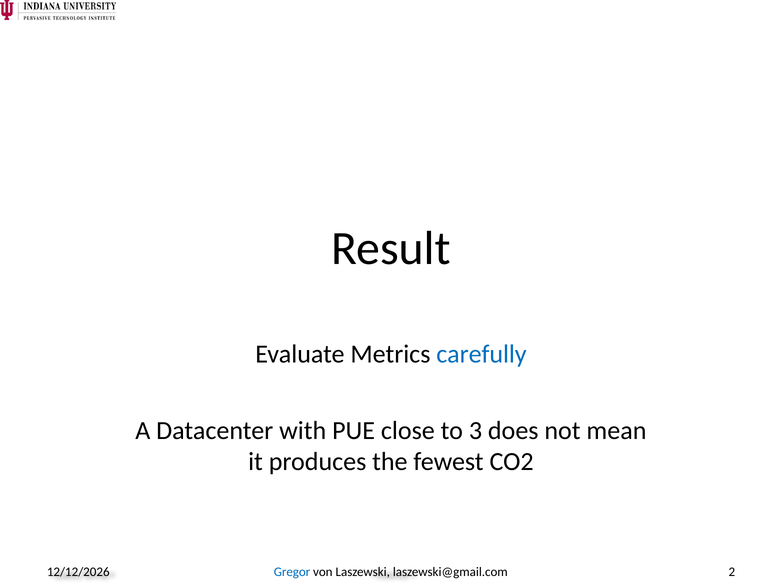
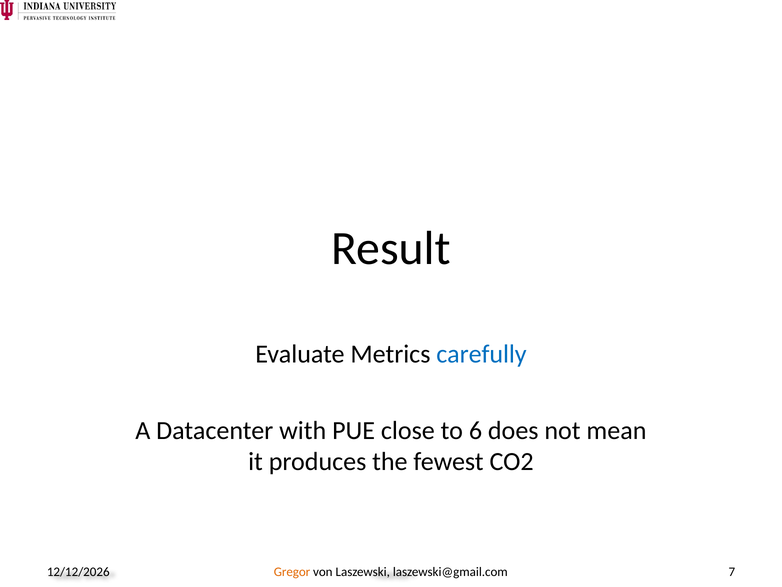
3: 3 -> 6 (475, 430)
Gregor colour: blue -> orange (292, 572)
2: 2 -> 7 (732, 572)
